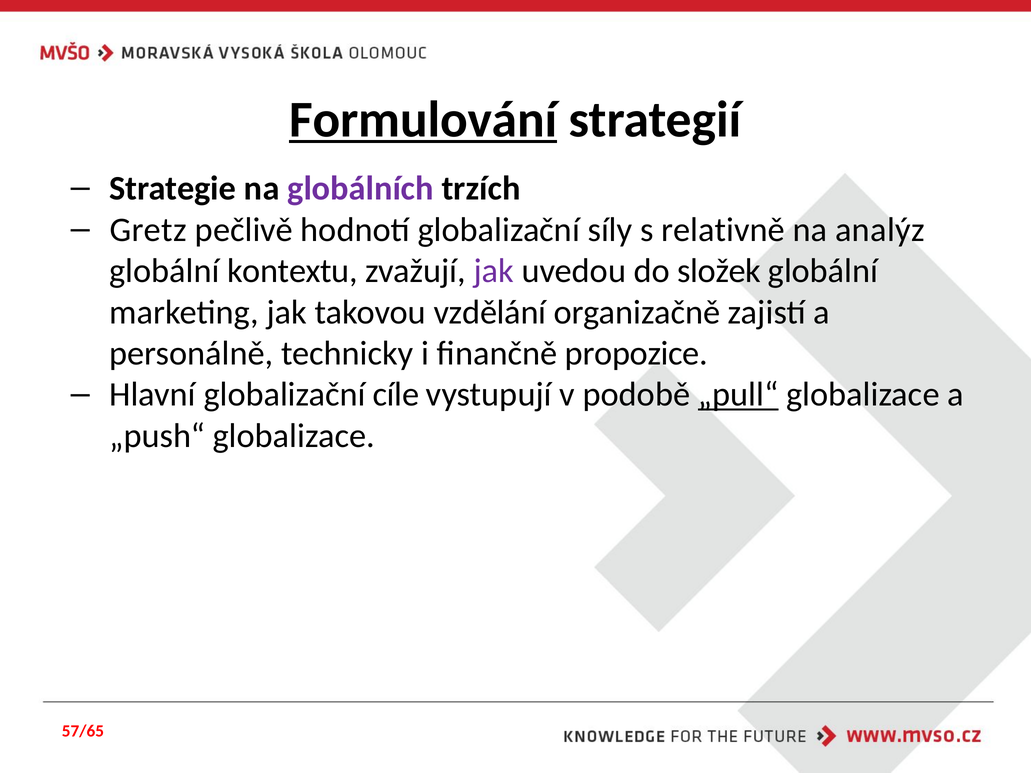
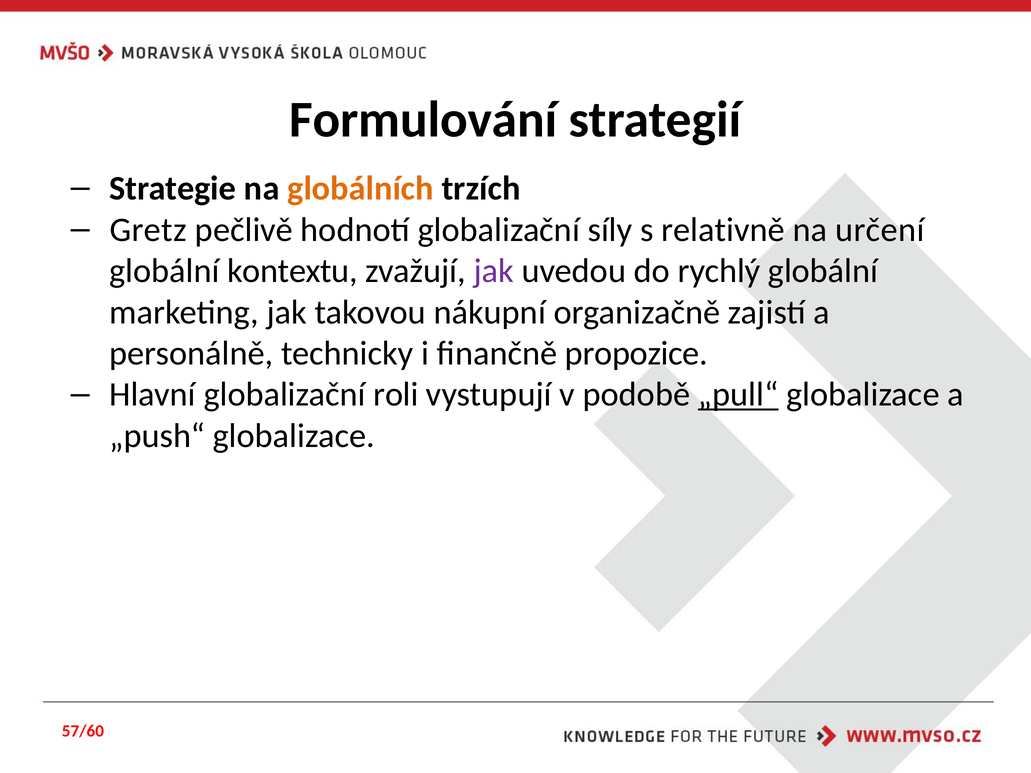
Formulování underline: present -> none (423, 120)
globálních colour: purple -> orange (360, 189)
analýz: analýz -> určení (880, 230)
složek: složek -> rychlý (719, 271)
vzdělání: vzdělání -> nákupní (490, 312)
cíle: cíle -> roli (396, 395)
57/65: 57/65 -> 57/60 (83, 731)
